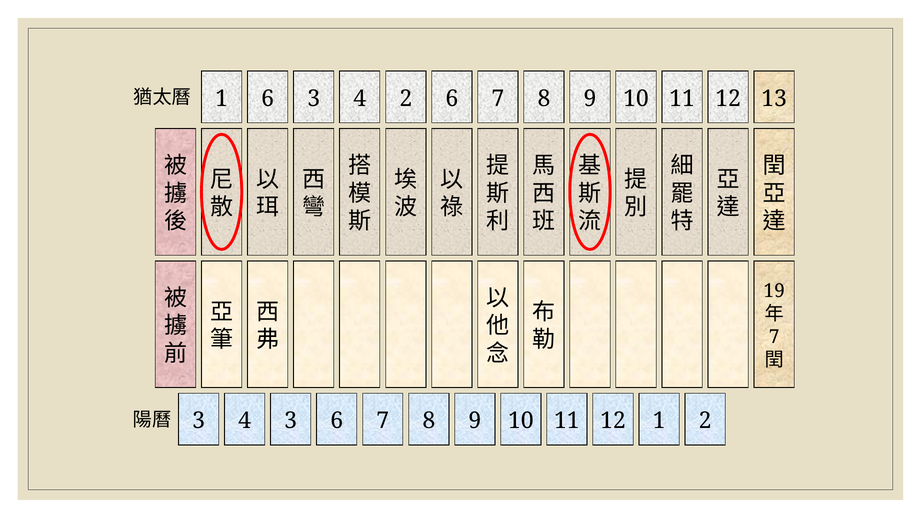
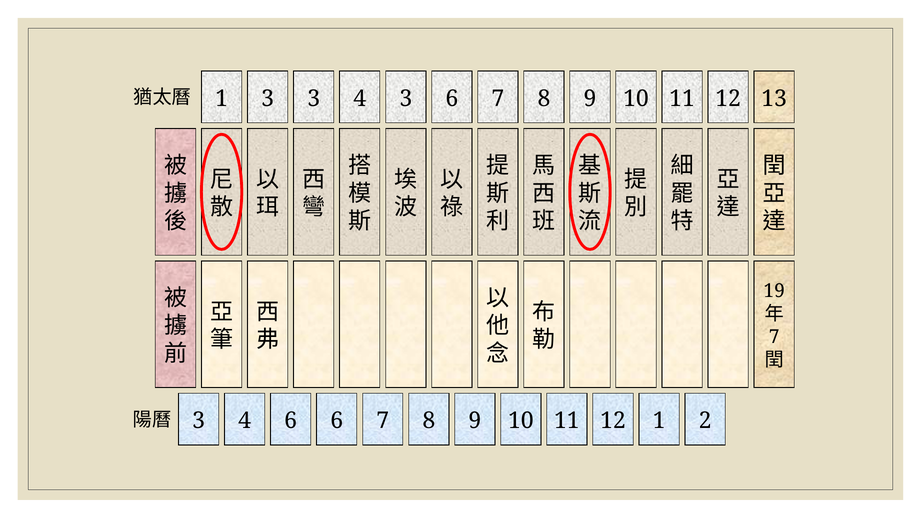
1 6: 6 -> 3 (268, 99)
4 2: 2 -> 3 (406, 99)
4 3: 3 -> 6 (291, 421)
